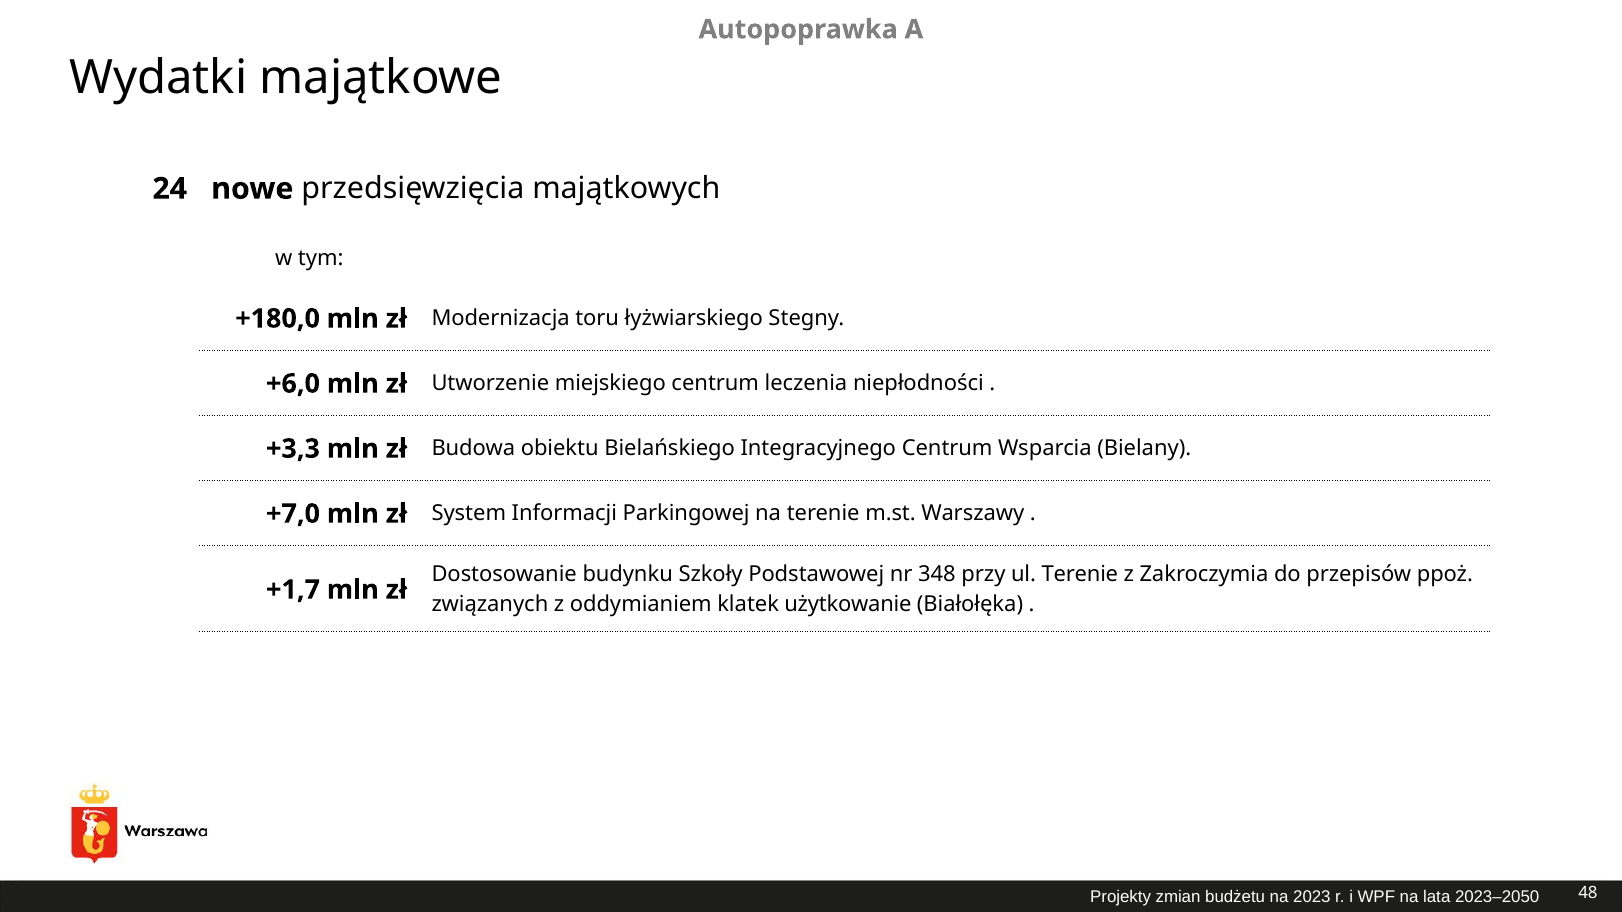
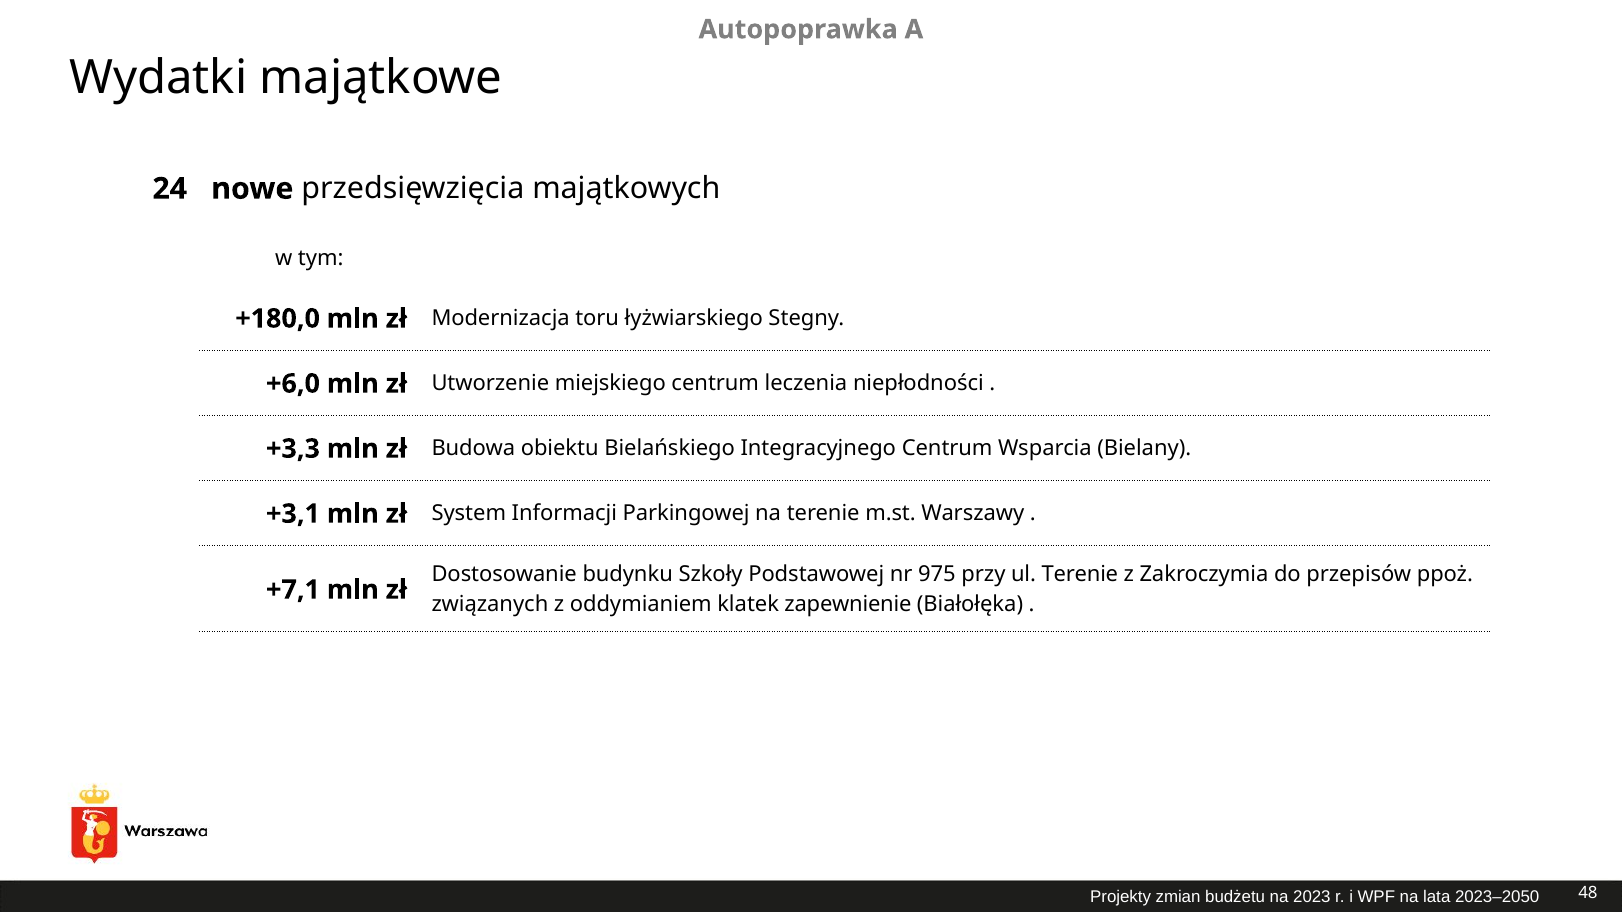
+7,0: +7,0 -> +3,1 (293, 514)
348: 348 -> 975 (937, 575)
+1,7: +1,7 -> +7,1 (293, 590)
użytkowanie: użytkowanie -> zapewnienie (848, 605)
